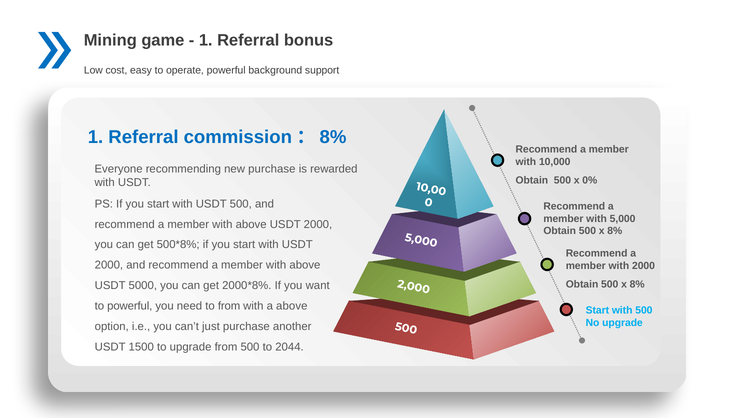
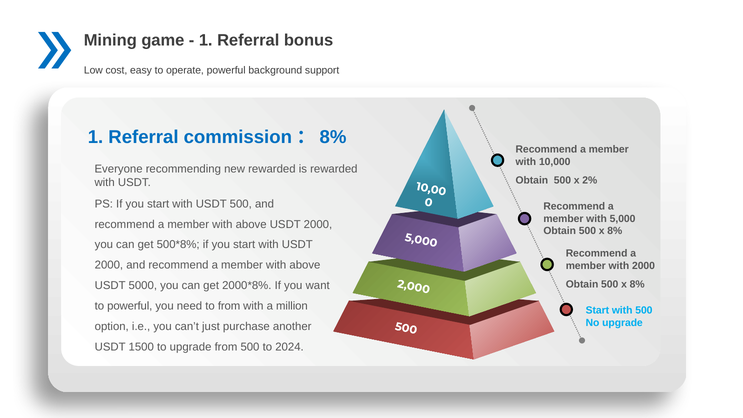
new purchase: purchase -> rewarded (272, 169)
0%: 0% -> 2% (590, 180)
a above: above -> million (292, 306)
2044: 2044 -> 2024 (289, 347)
